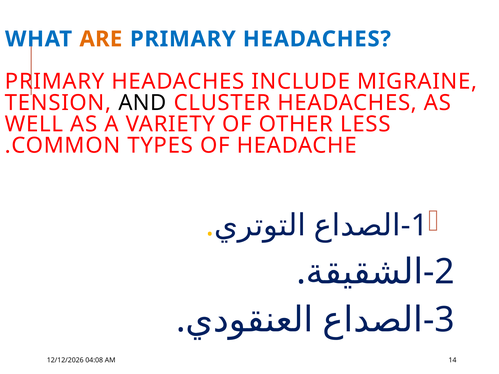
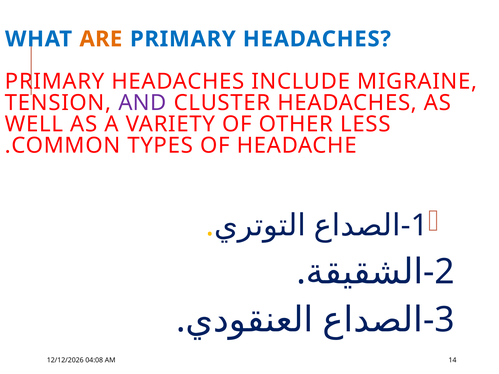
AND colour: black -> purple (142, 103)
